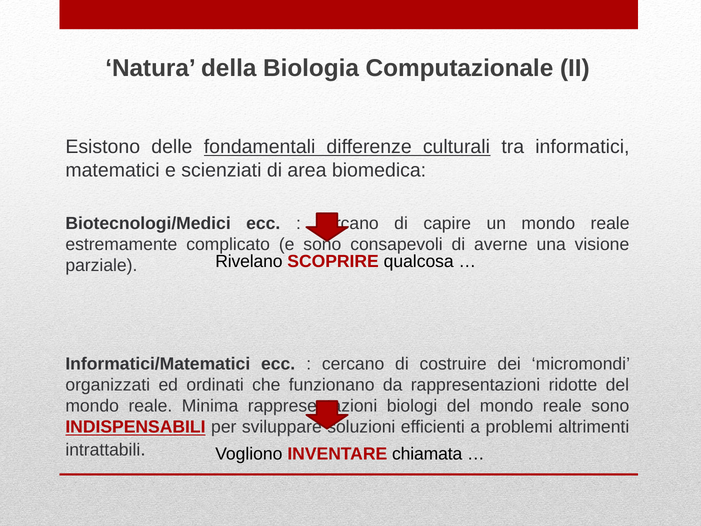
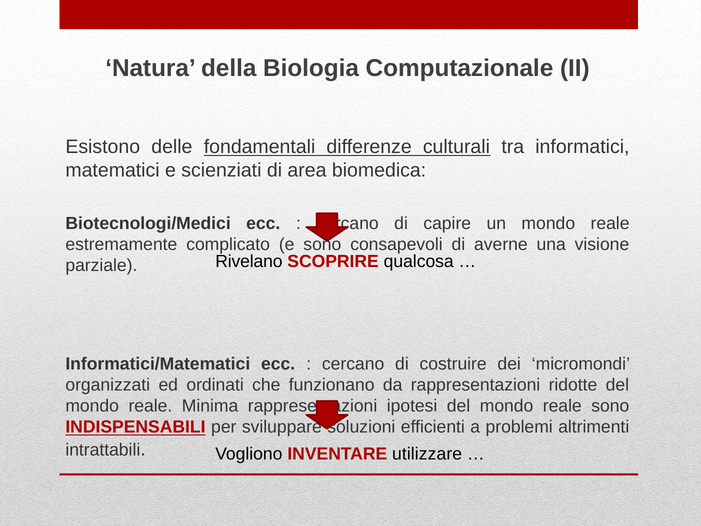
biologi: biologi -> ipotesi (412, 406)
chiamata: chiamata -> utilizzare (427, 454)
